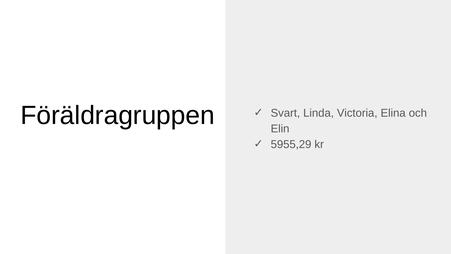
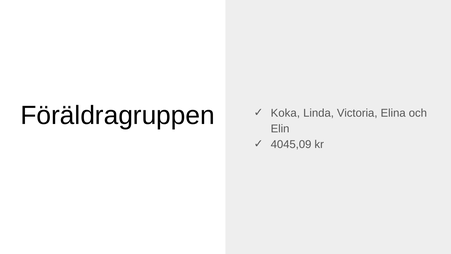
Svart: Svart -> Koka (285, 113)
5955,29: 5955,29 -> 4045,09 (291, 144)
